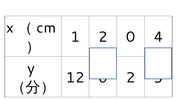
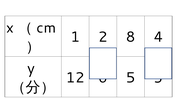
0: 0 -> 8 (131, 37)
2: 2 -> 5 (131, 78)
